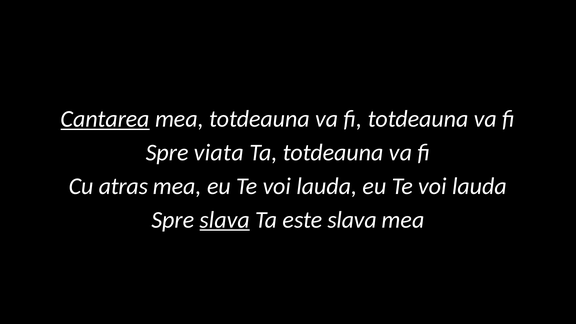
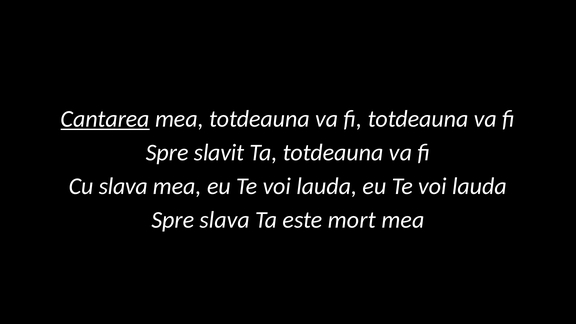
viata: viata -> slavit (219, 153)
Cu atras: atras -> slava (123, 186)
slava underline: present -> none (225, 220)
este slava: slava -> mort (352, 220)
